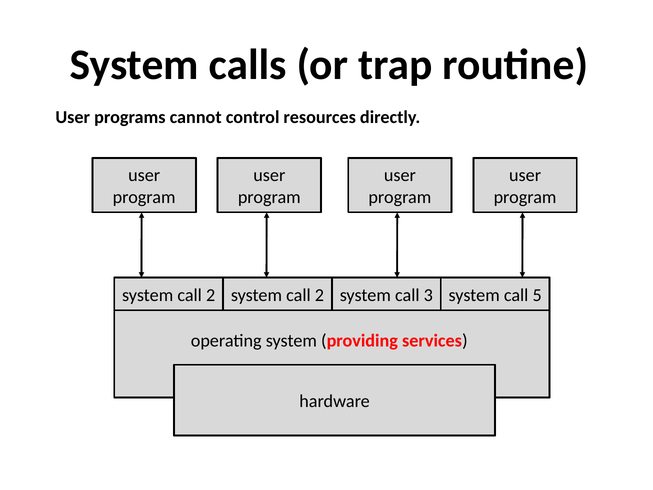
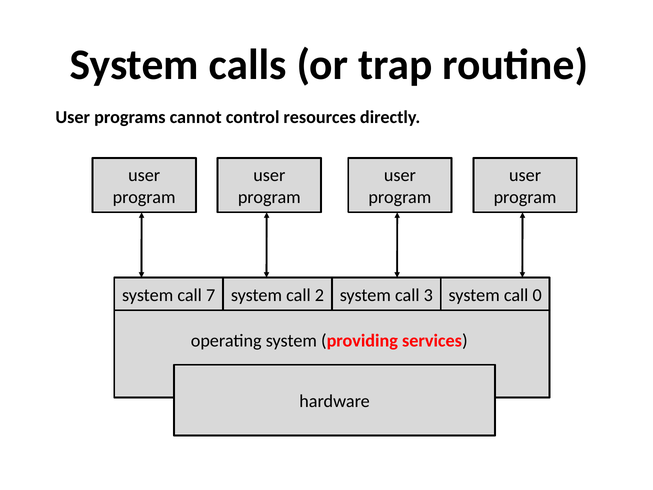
2: 2 -> 7 (211, 295)
5: 5 -> 0 (537, 295)
